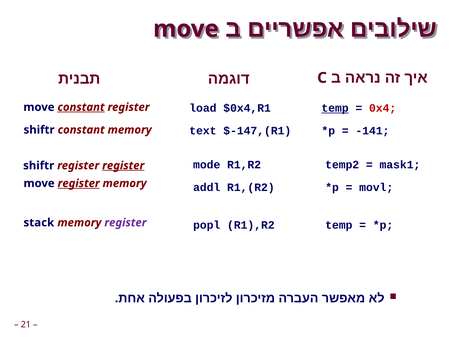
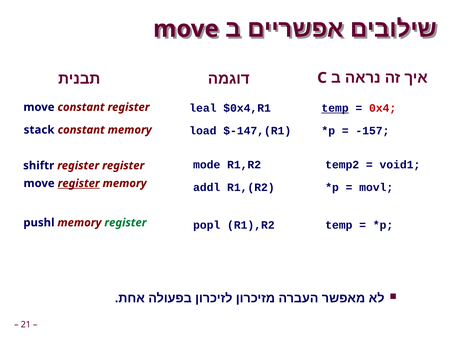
load: load -> leal (203, 108)
constant underline: present -> none (81, 107)
text: text -> load (203, 131)
-141: -141 -> -157 (372, 131)
shiftr: shiftr -> stack (39, 130)
mask1: mask1 -> void1 (400, 165)
register underline: present -> none (123, 165)
stack: stack -> pushl (39, 222)
register colour: purple -> green (125, 222)
